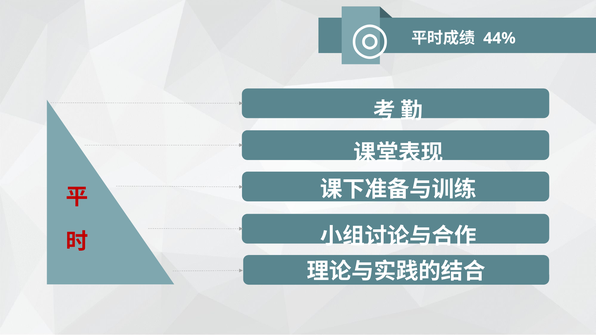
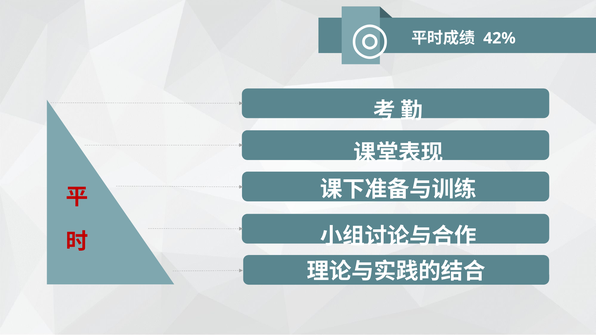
44%: 44% -> 42% (499, 38)
